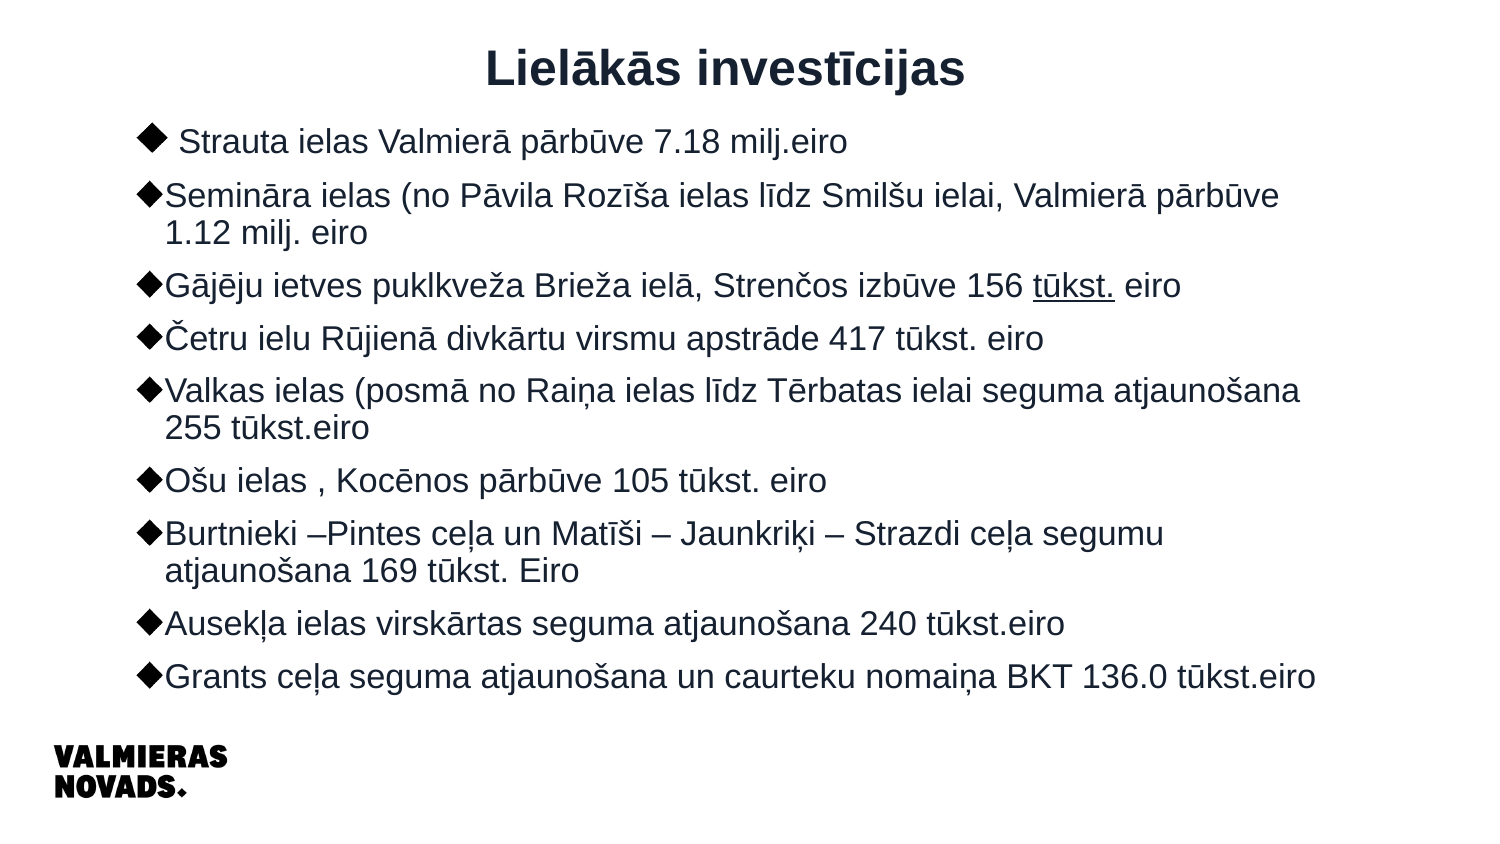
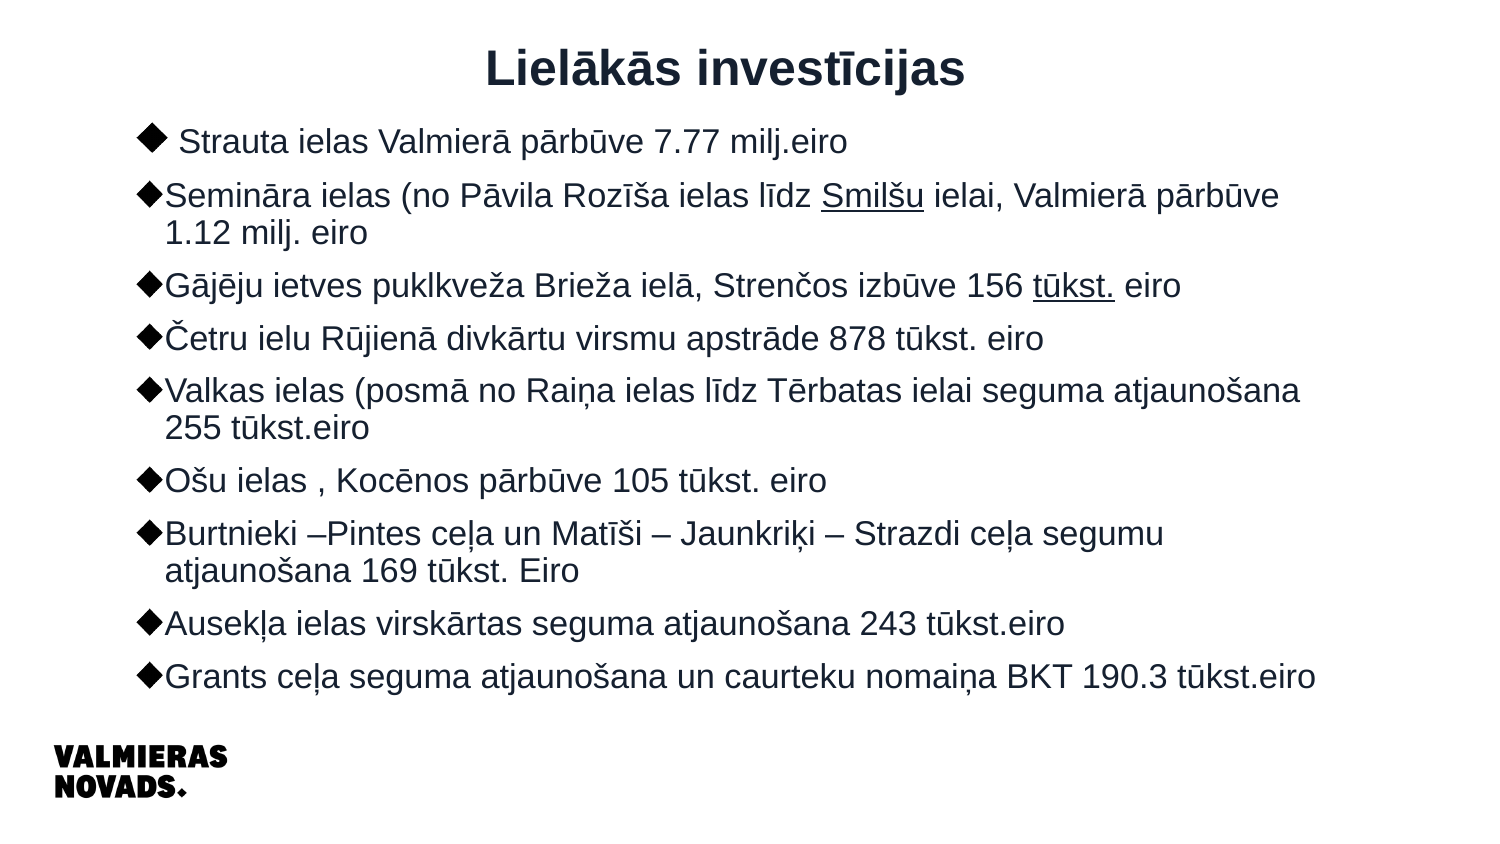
7.18: 7.18 -> 7.77 (687, 142)
Smilšu underline: none -> present (873, 196)
417: 417 -> 878 (858, 339)
240: 240 -> 243 (888, 624)
136.0: 136.0 -> 190.3 (1125, 677)
